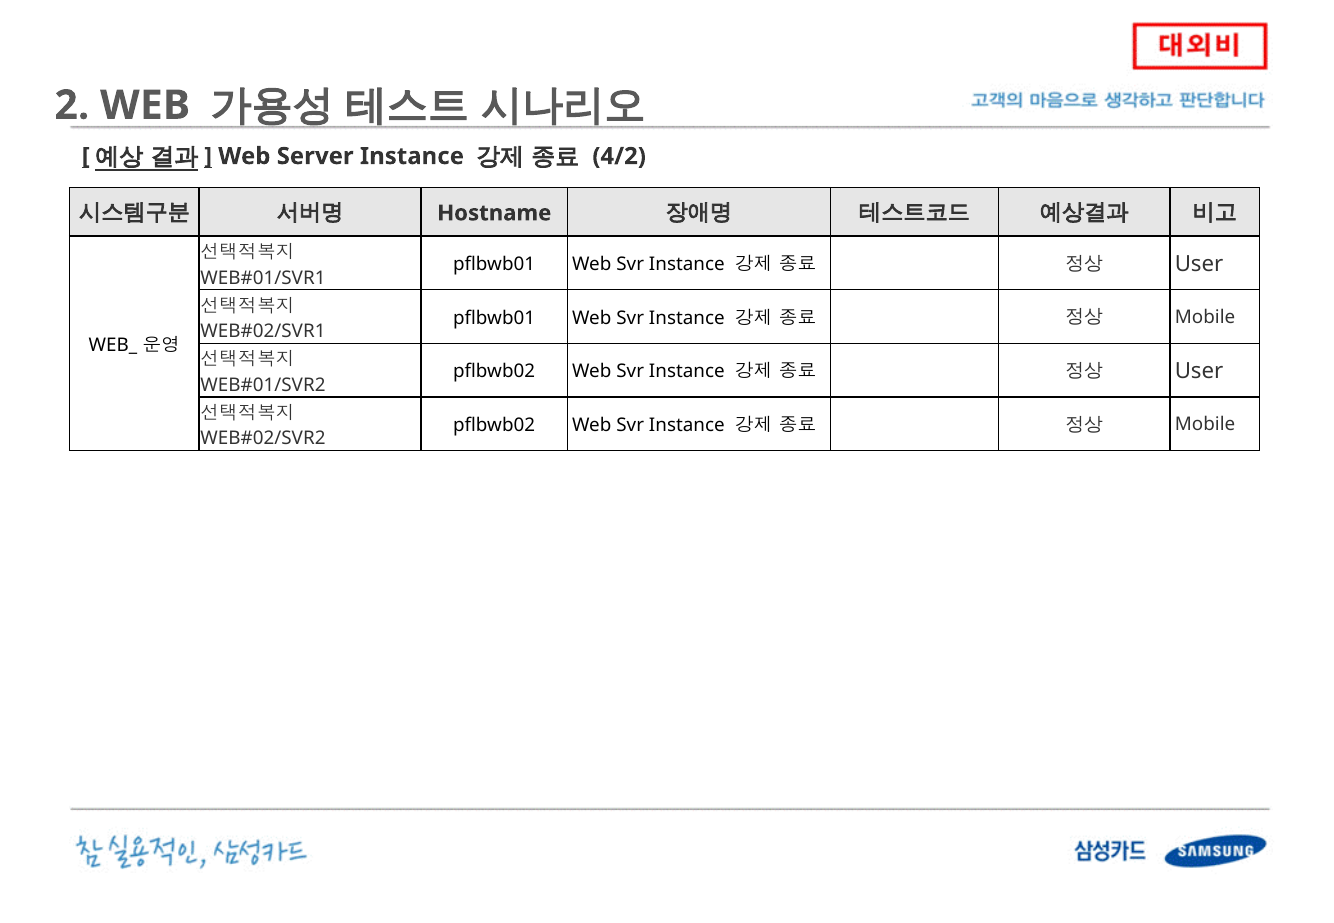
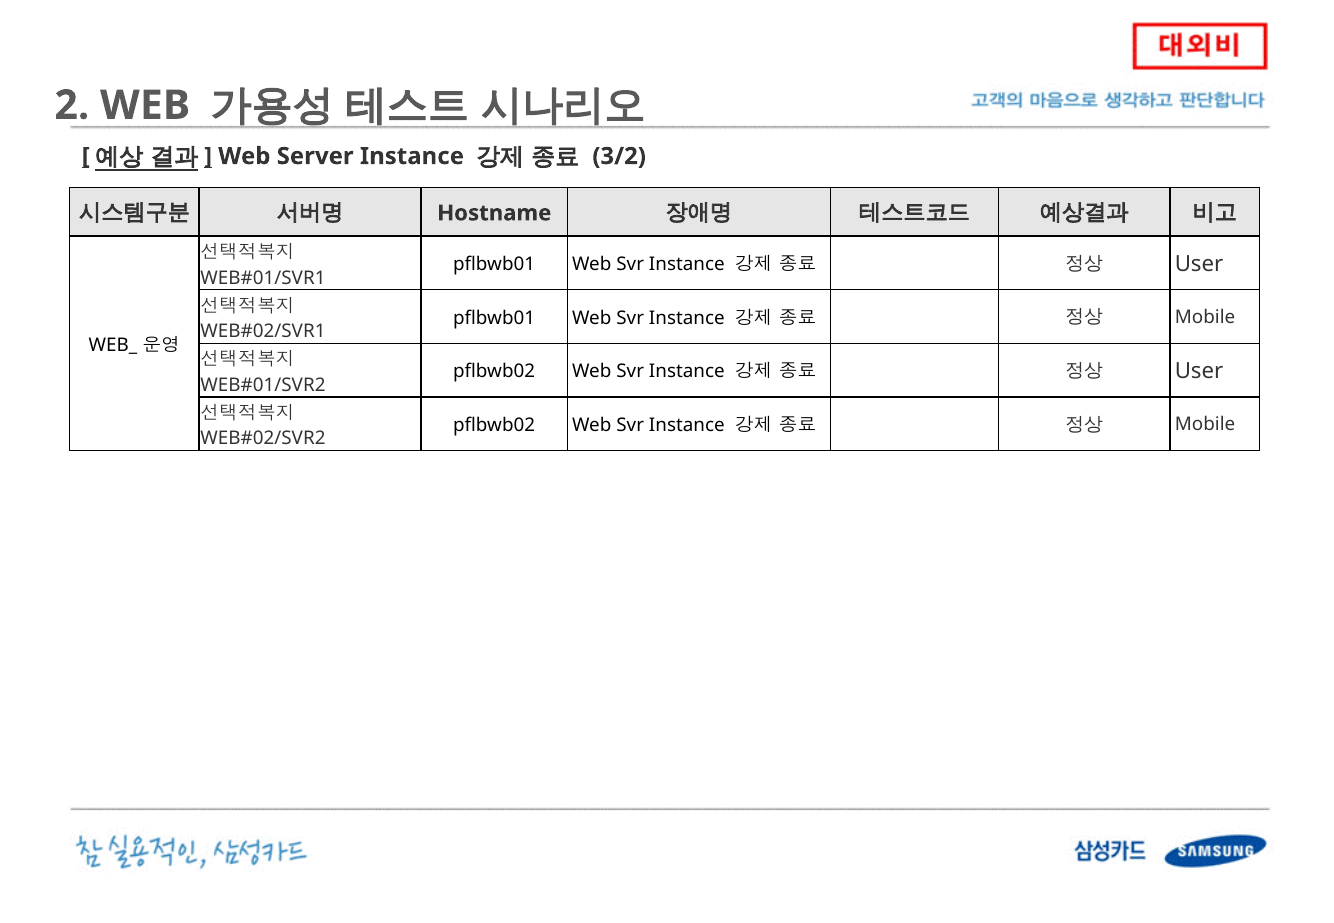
4/2: 4/2 -> 3/2 (619, 156)
